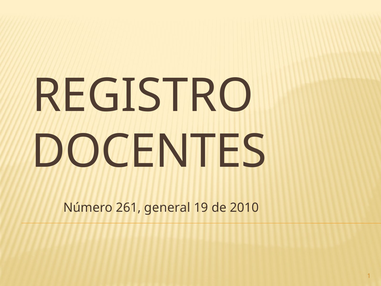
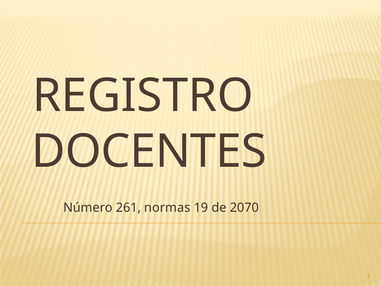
general: general -> normas (167, 207)
2010: 2010 -> 2070 (244, 207)
